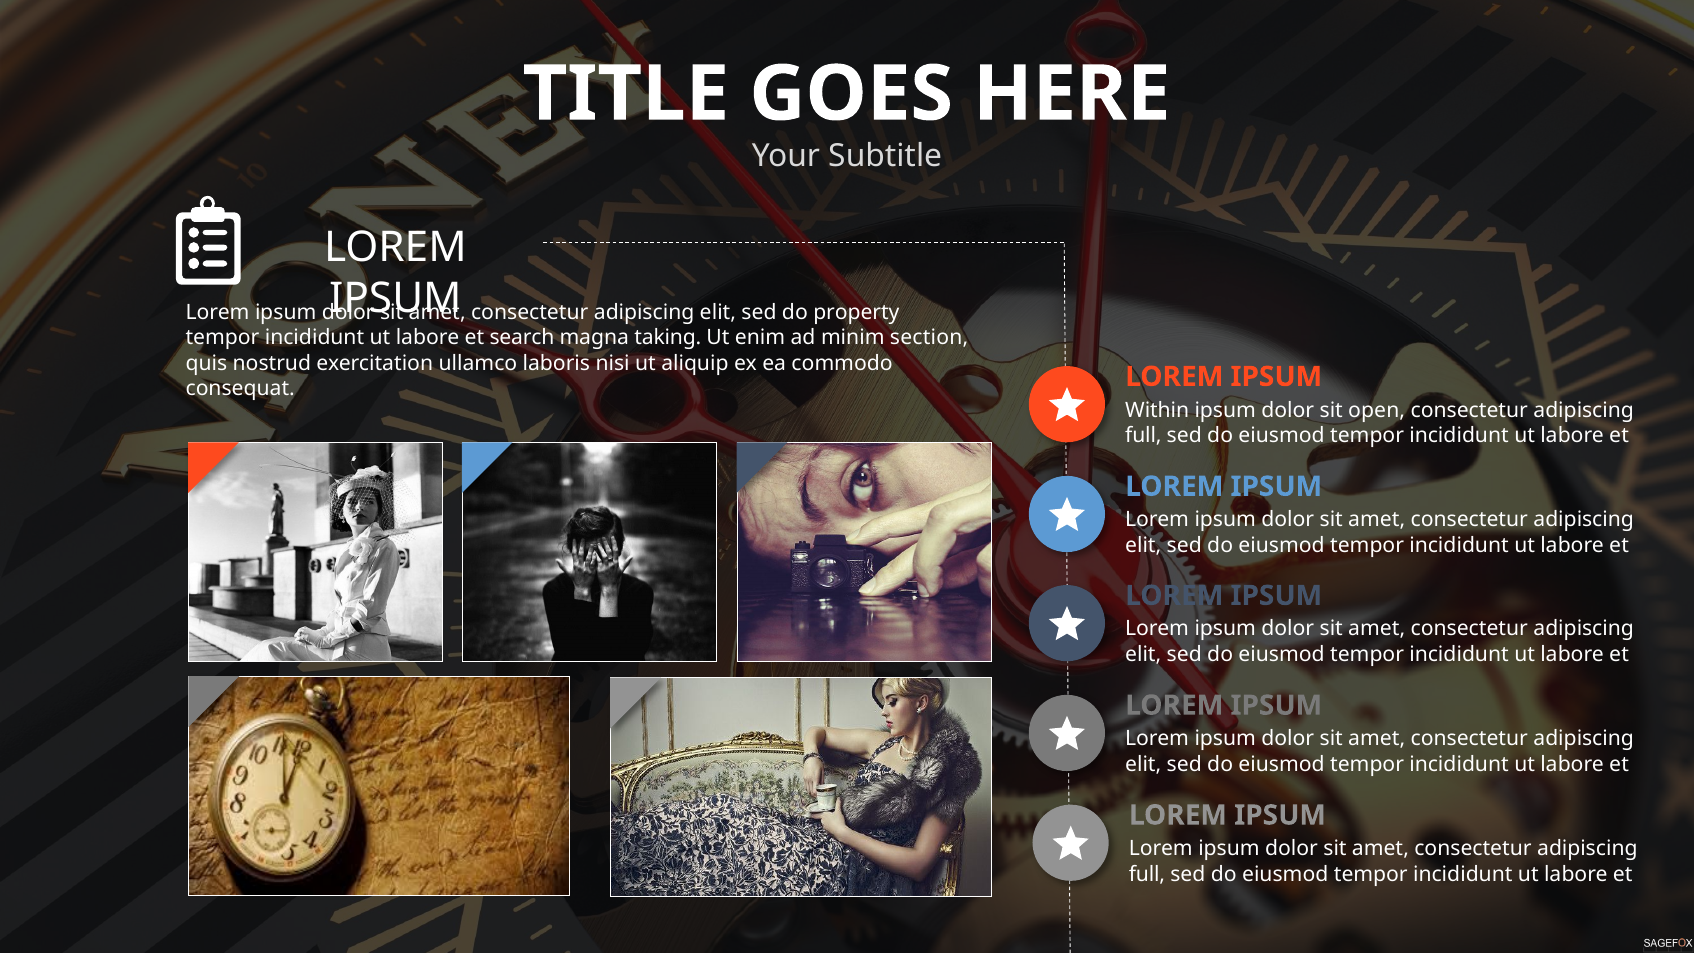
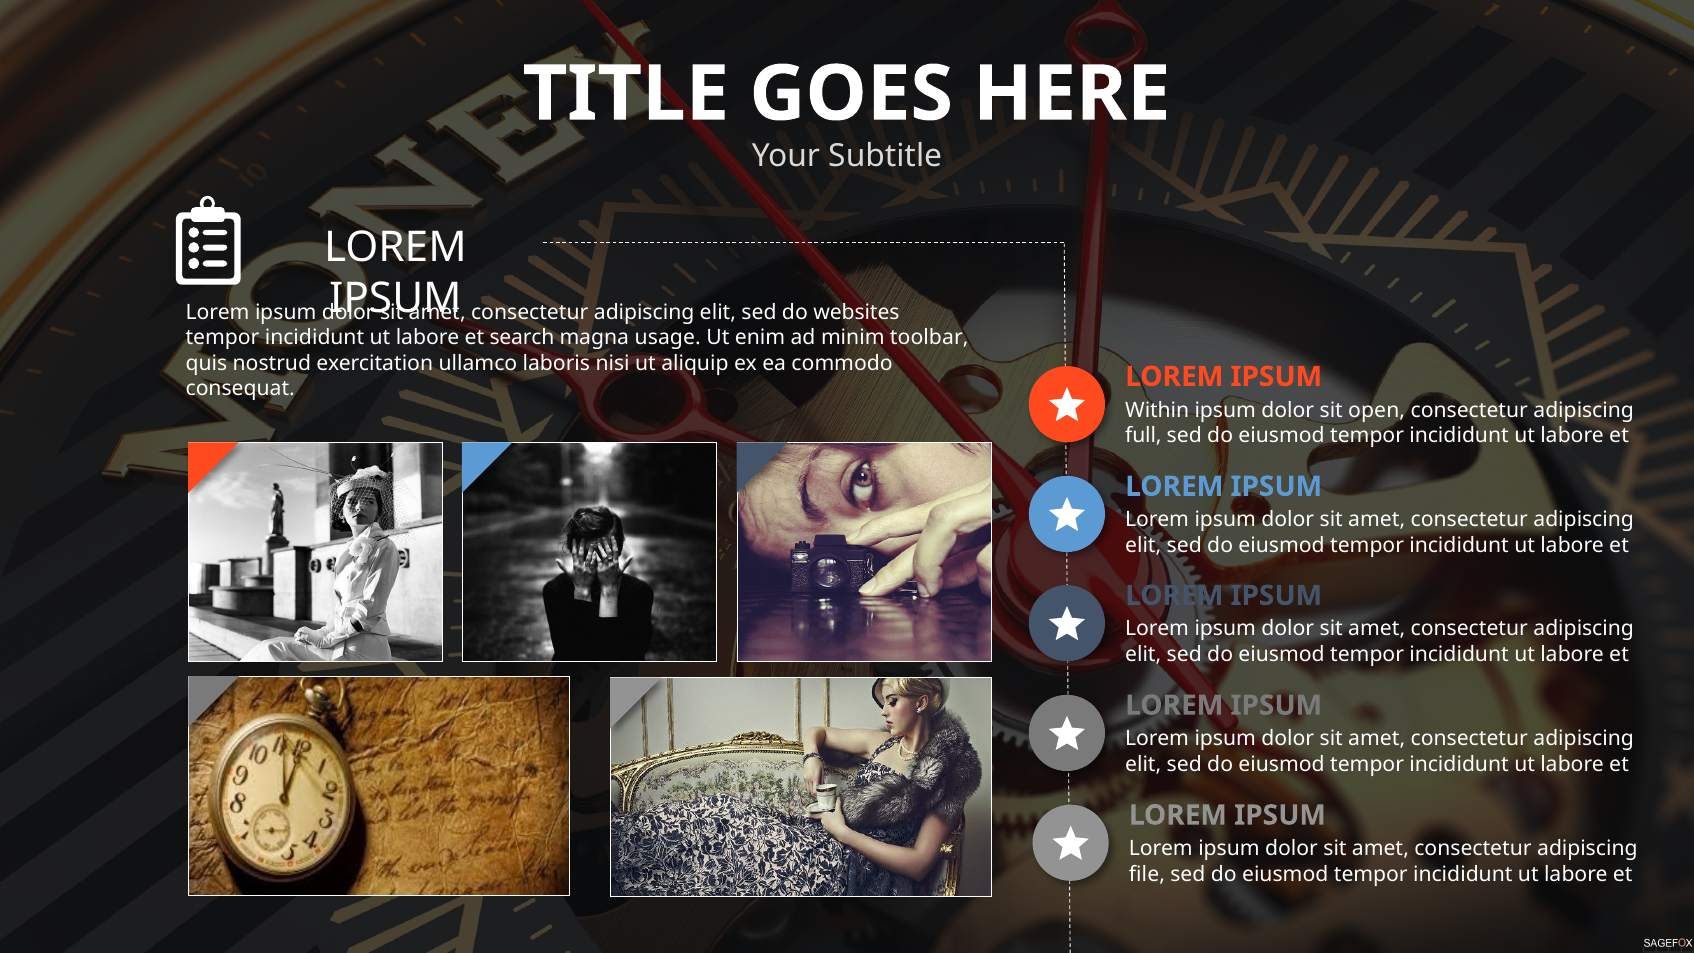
property: property -> websites (856, 313)
taking: taking -> usage (668, 338)
section: section -> toolbar (929, 338)
full: full -> file (1147, 874)
